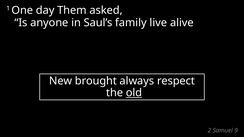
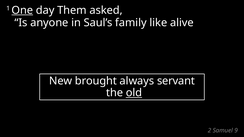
One underline: none -> present (22, 10)
live: live -> like (158, 23)
respect: respect -> servant (176, 81)
